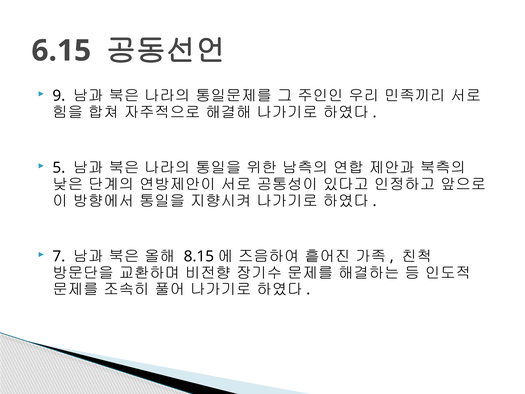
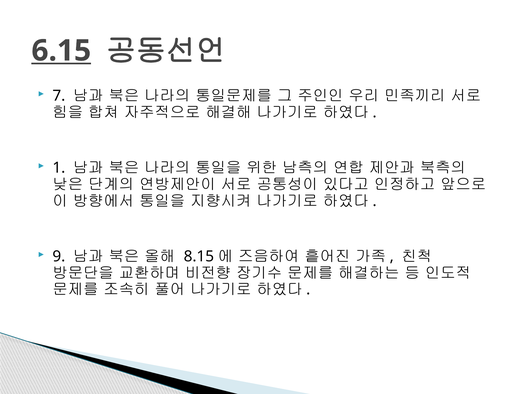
6.15 underline: none -> present (61, 51)
9: 9 -> 7 (59, 96)
5: 5 -> 1 (59, 168)
7: 7 -> 9 (59, 256)
